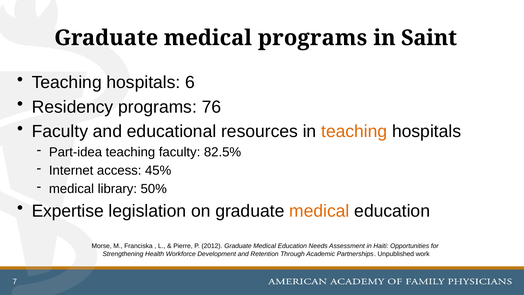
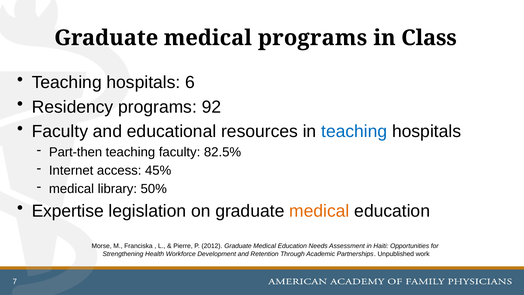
Saint: Saint -> Class (429, 38)
76: 76 -> 92 (211, 107)
teaching colour: orange -> blue (354, 131)
Part-idea: Part-idea -> Part-then (76, 152)
